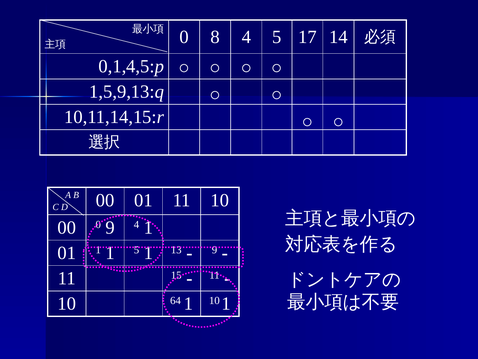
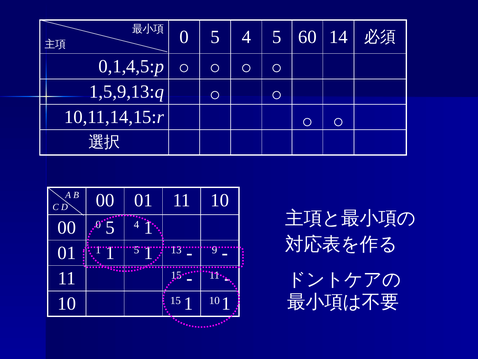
8: 8 -> 5 (215, 37)
17: 17 -> 60 (307, 37)
00 0 9: 9 -> 5 (110, 227)
10 64: 64 -> 15 (175, 300)
